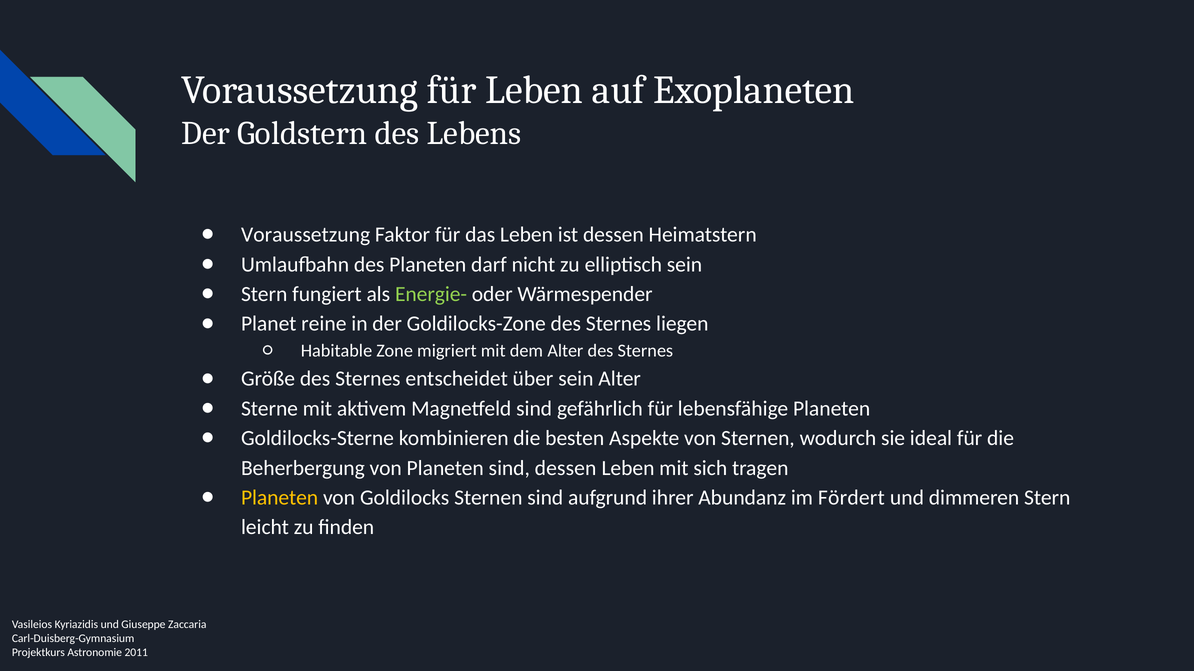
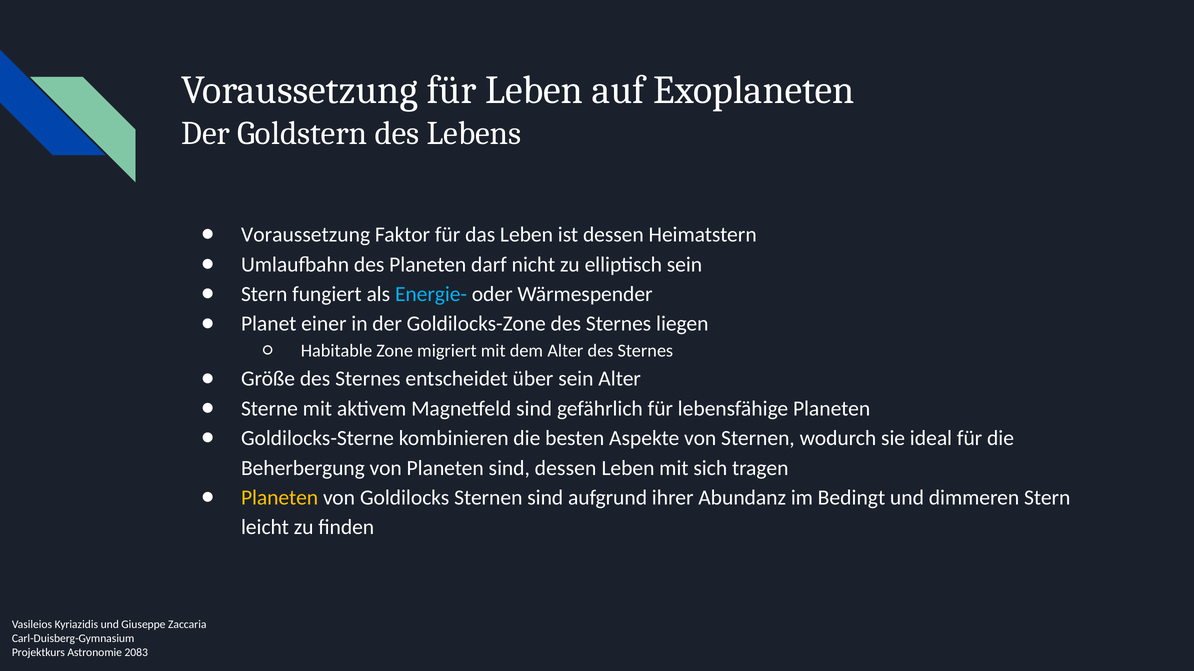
Energie- colour: light green -> light blue (431, 294)
reine: reine -> einer (324, 324)
Fördert: Fördert -> Bedingt (851, 498)
2011: 2011 -> 2083 (136, 653)
